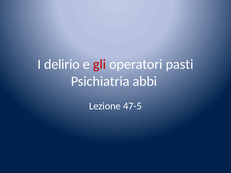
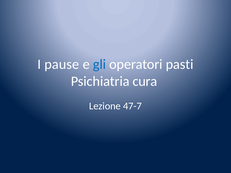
delirio: delirio -> pause (62, 64)
gli colour: red -> blue (99, 64)
abbi: abbi -> cura (145, 81)
47-5: 47-5 -> 47-7 (132, 106)
